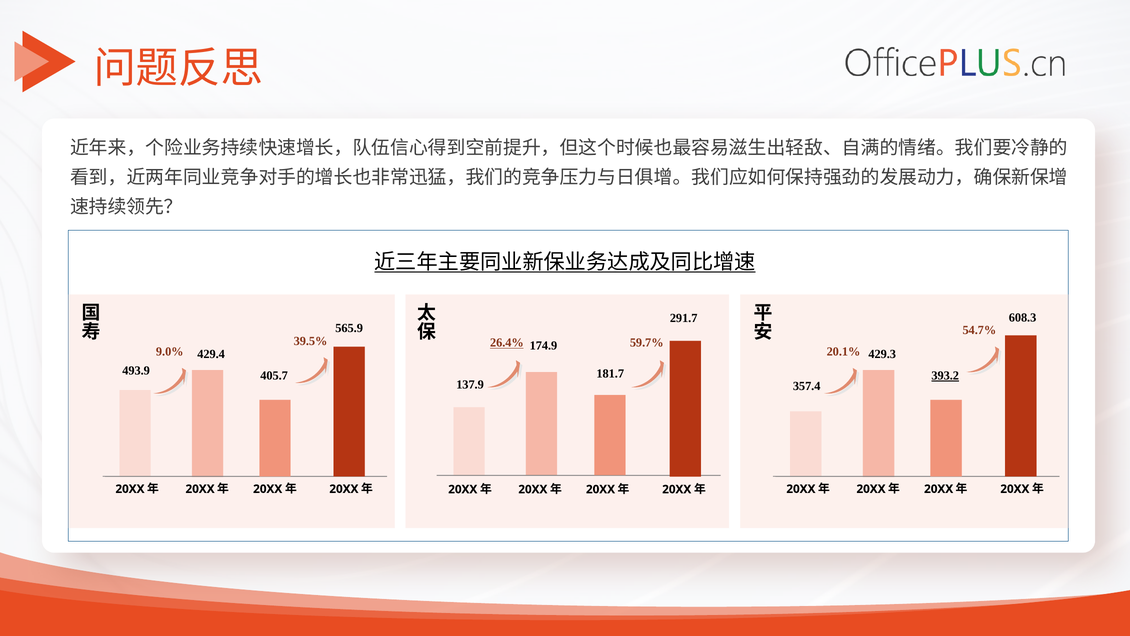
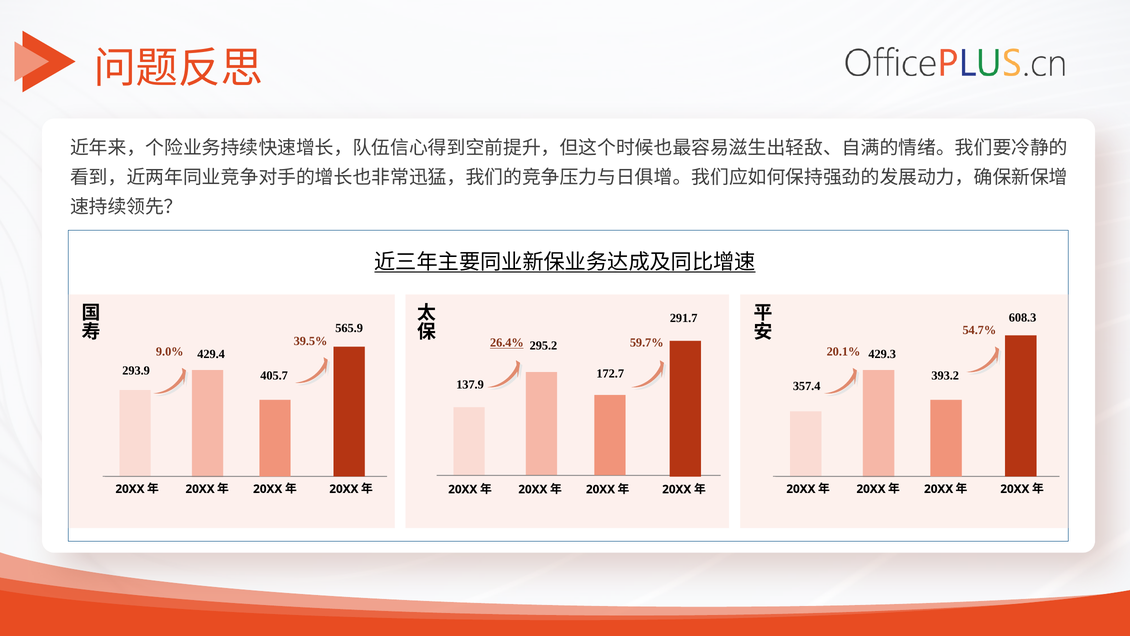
174.9: 174.9 -> 295.2 (543, 345)
493.9: 493.9 -> 293.9 (136, 370)
181.7: 181.7 -> 172.7 (610, 373)
393.2 underline: present -> none (945, 375)
